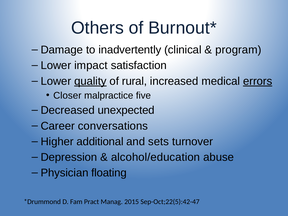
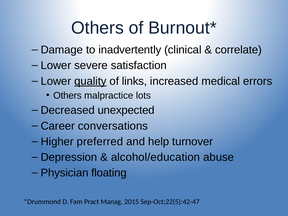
program: program -> correlate (238, 50)
impact: impact -> severe (91, 65)
rural: rural -> links (134, 81)
errors underline: present -> none (258, 81)
Closer: Closer -> Others (67, 95)
five: five -> lots (143, 95)
additional: additional -> preferred (100, 142)
sets: sets -> help (159, 142)
